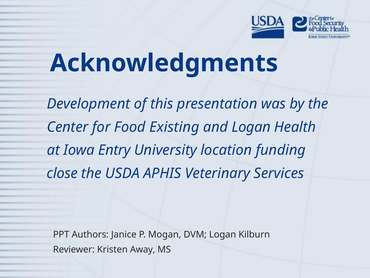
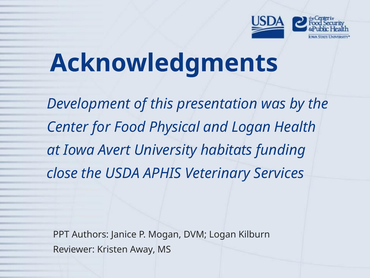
Existing: Existing -> Physical (174, 127)
Entry: Entry -> Avert (114, 150)
location: location -> habitats (226, 150)
